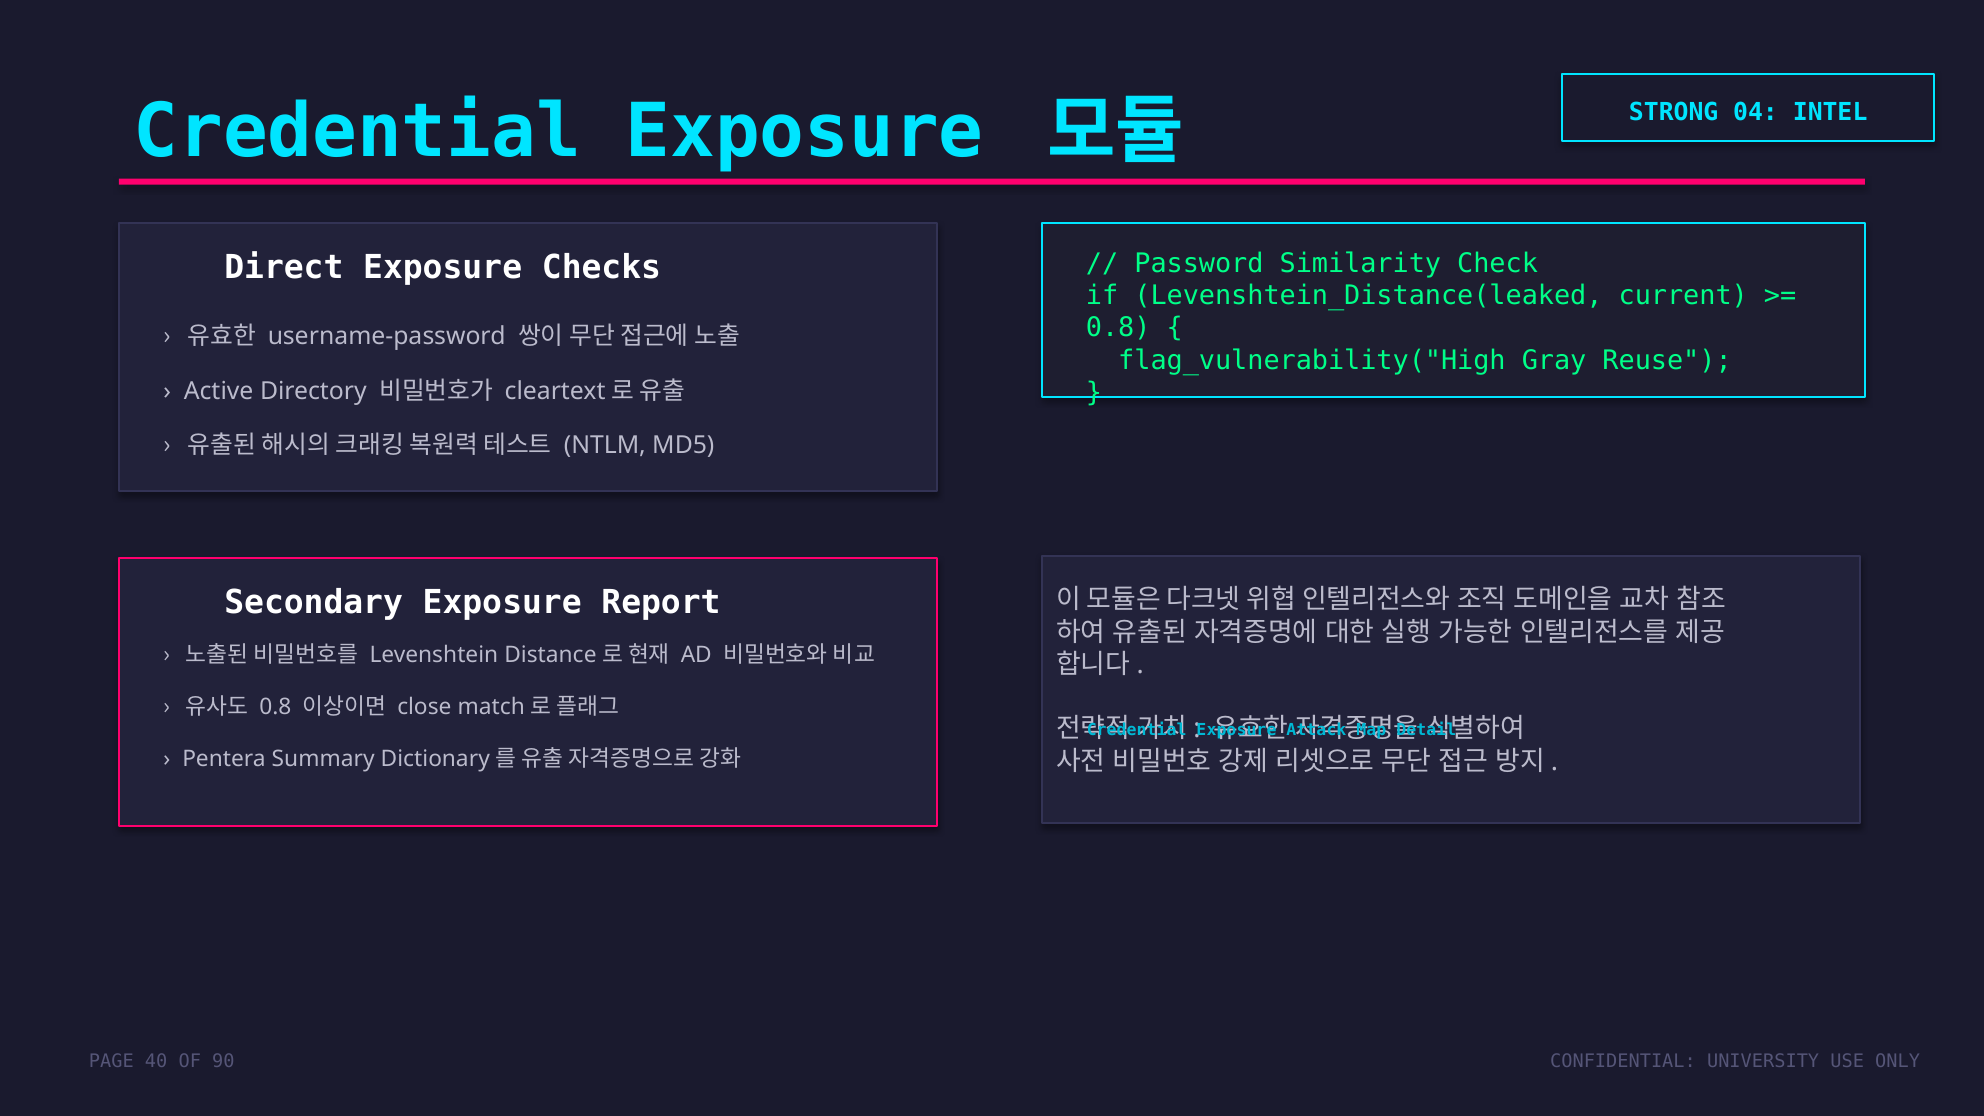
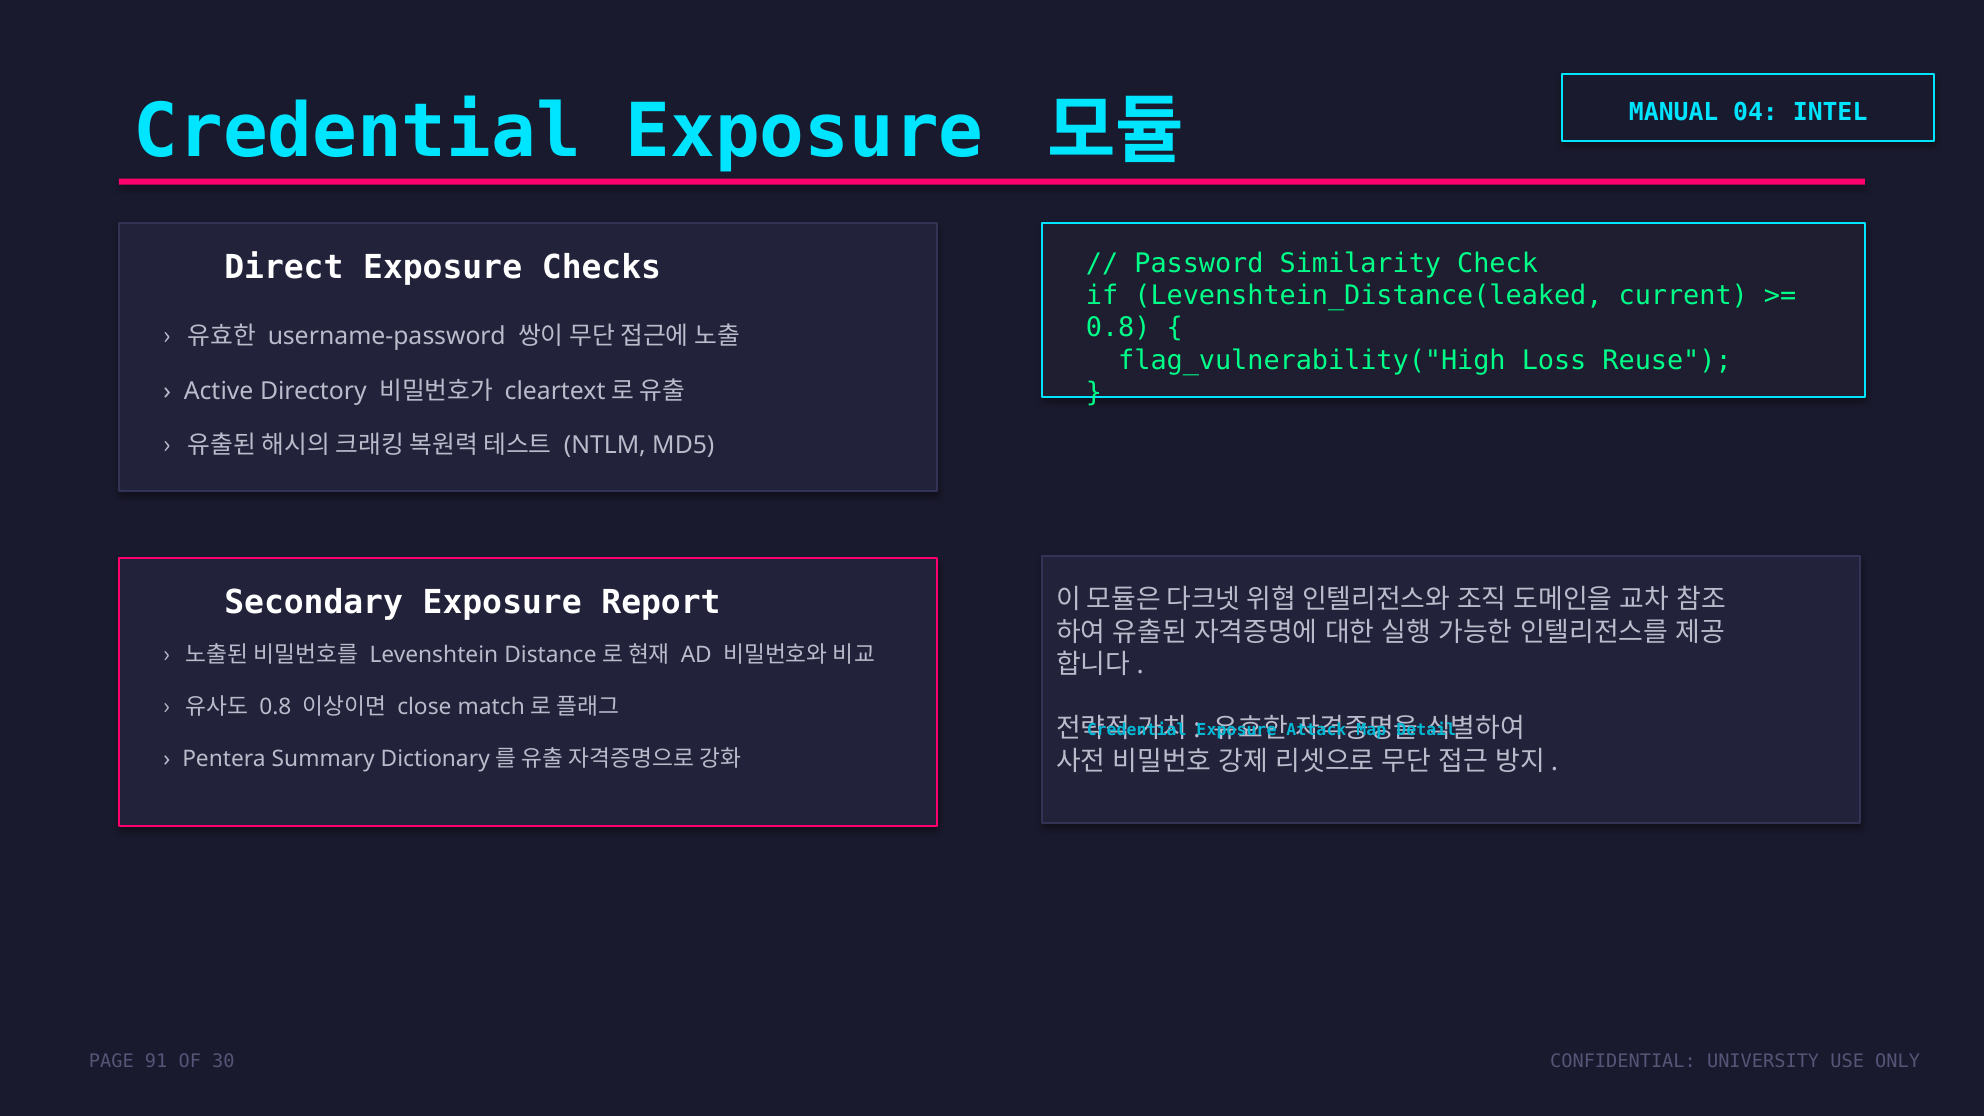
STRONG: STRONG -> MANUAL (1674, 113)
Gray: Gray -> Loss (1554, 360)
40: 40 -> 91 (156, 1061)
90: 90 -> 30 (223, 1061)
